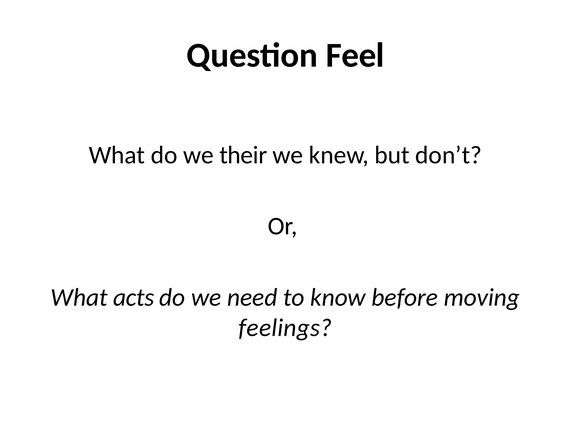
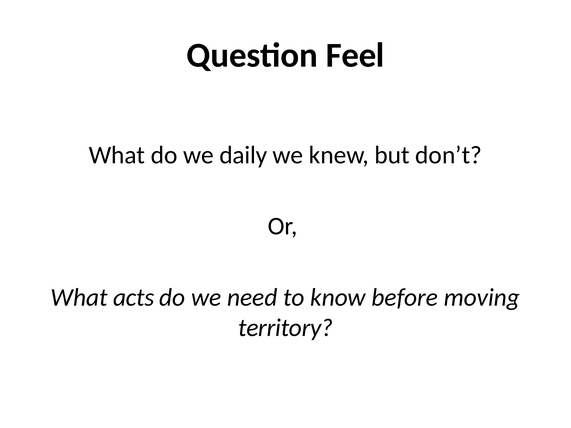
their: their -> daily (243, 155)
feelings: feelings -> territory (286, 328)
